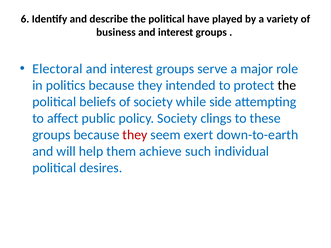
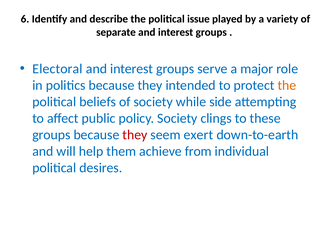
have: have -> issue (198, 19)
business: business -> separate (116, 32)
the colour: black -> orange (287, 85)
such: such -> from (198, 152)
